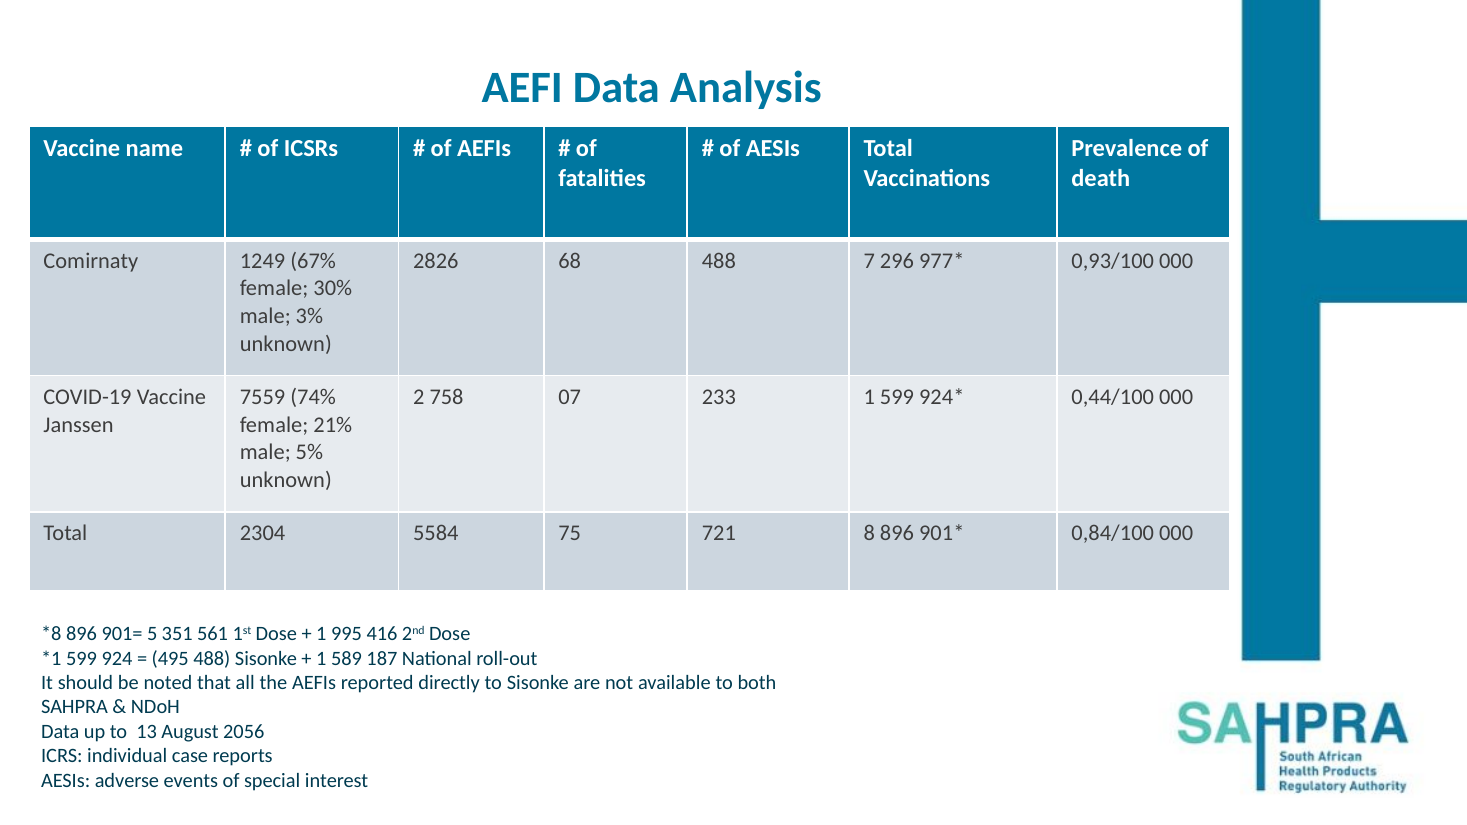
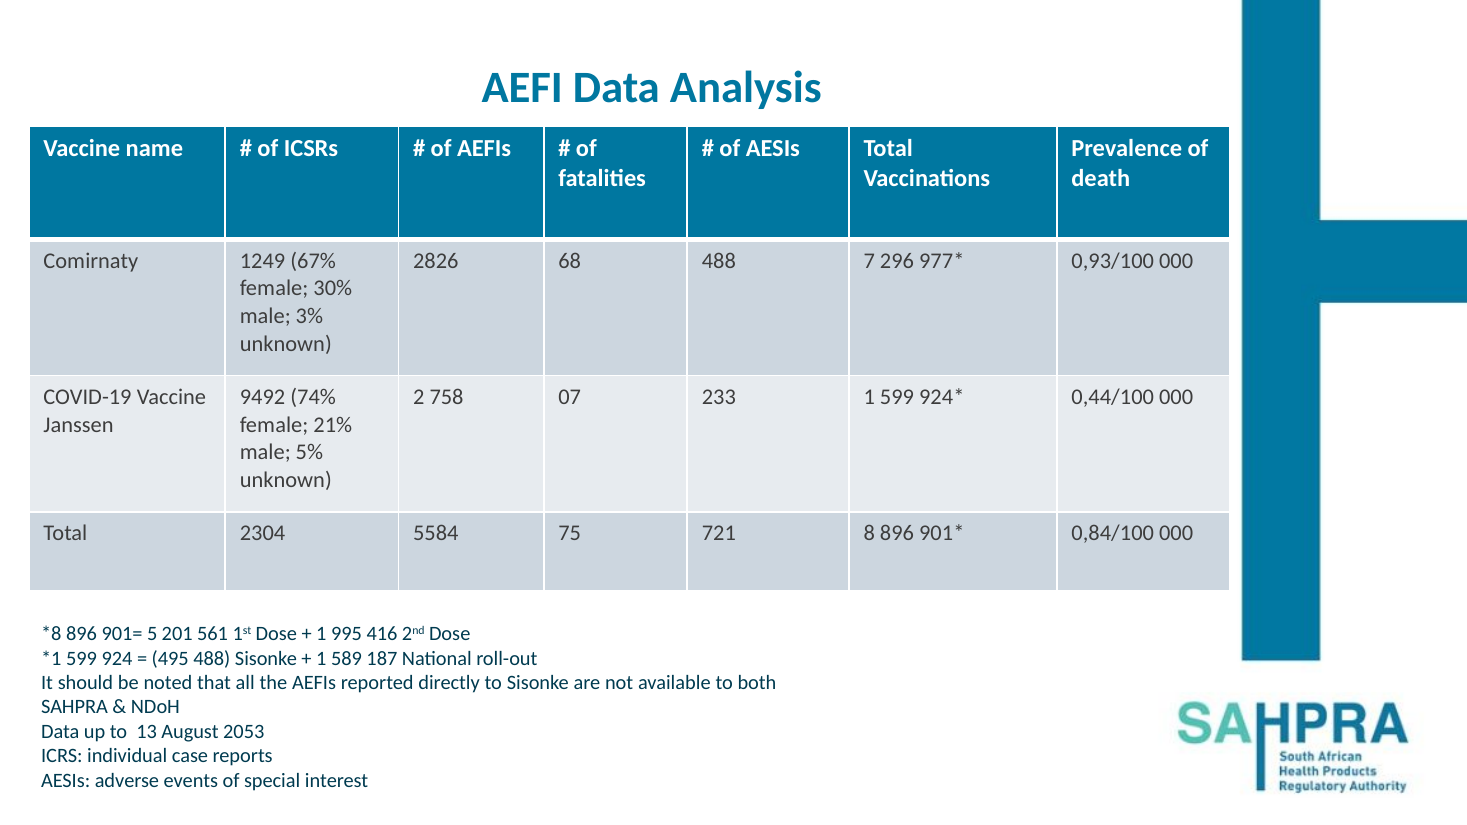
7559: 7559 -> 9492 (263, 397)
351: 351 -> 201 (177, 634)
2056: 2056 -> 2053 (244, 732)
